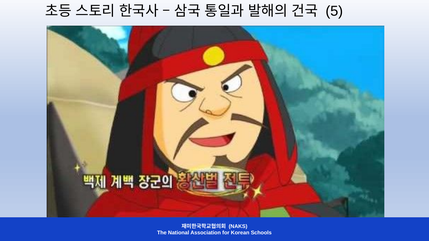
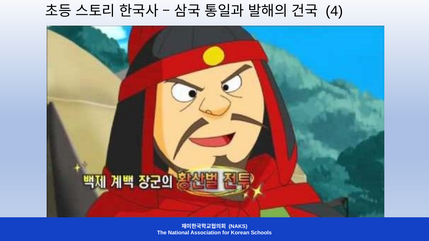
5: 5 -> 4 (334, 11)
